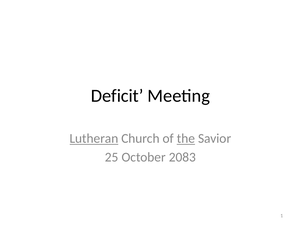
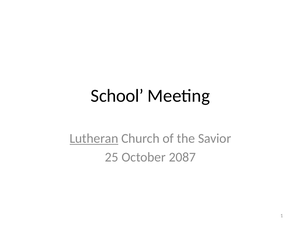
Deficit: Deficit -> School (117, 96)
the underline: present -> none (186, 138)
2083: 2083 -> 2087 (182, 157)
